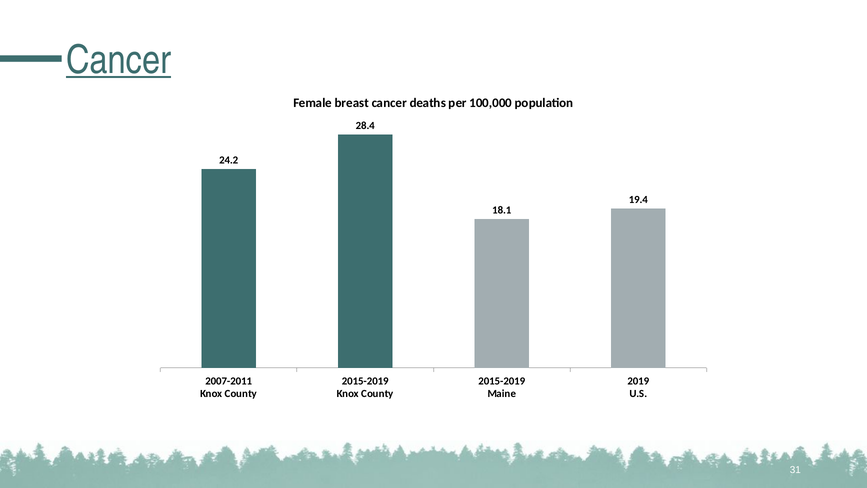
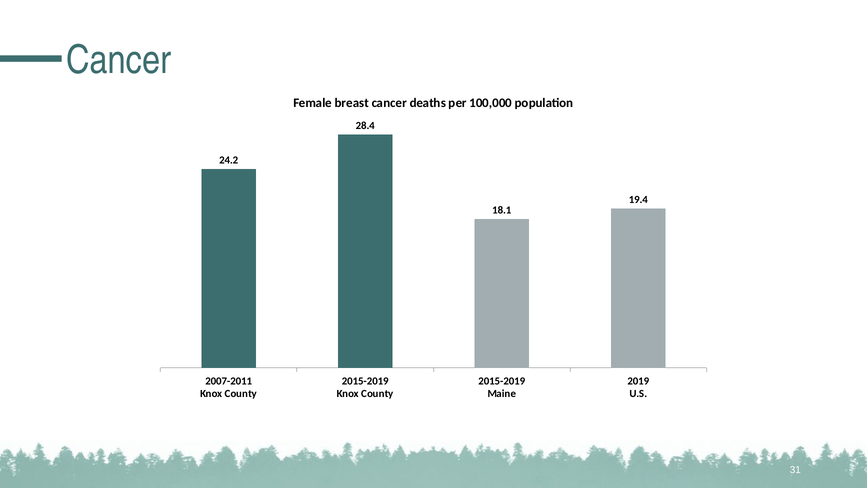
Cancer underline: present -> none (119, 60)
